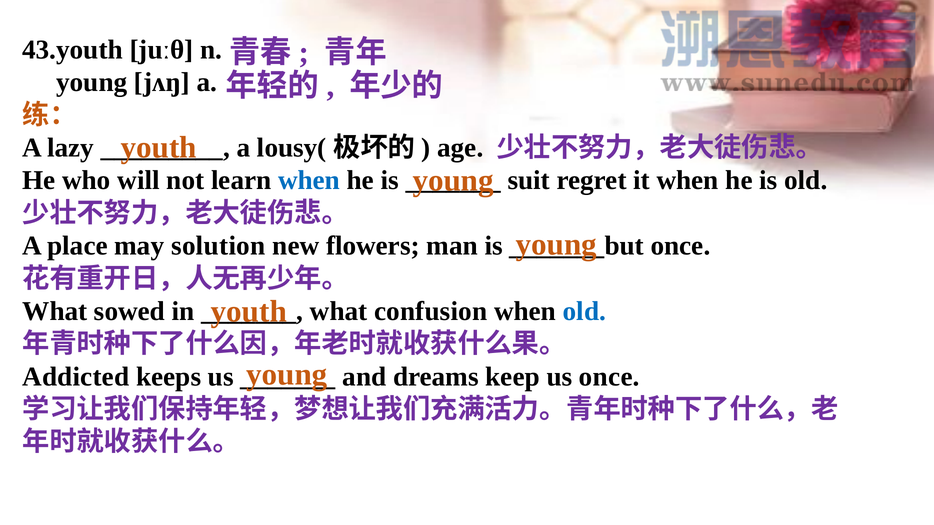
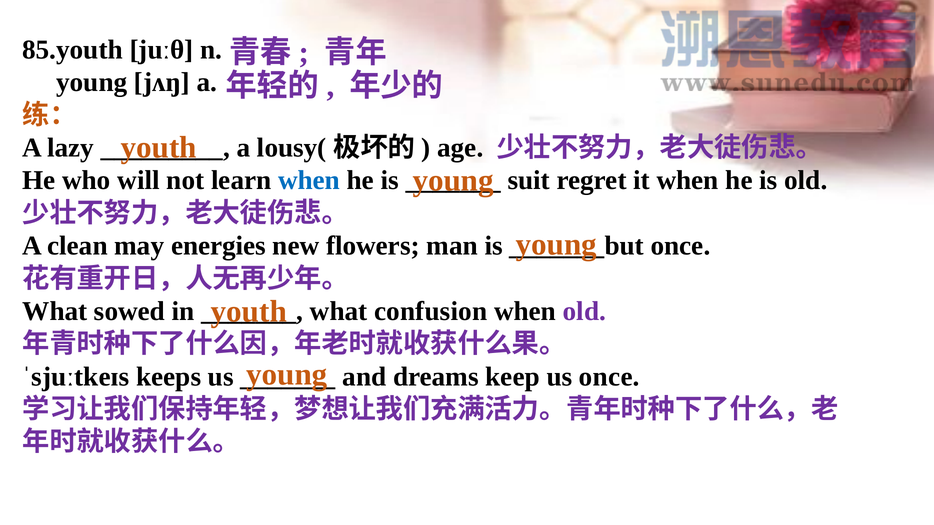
43.youth: 43.youth -> 85.youth (73, 50)
place: place -> clean (77, 246)
solution: solution -> energies (218, 246)
old colour: blue -> purple (584, 311)
Addicted: Addicted -> ˈsjuːtkeɪs (76, 377)
